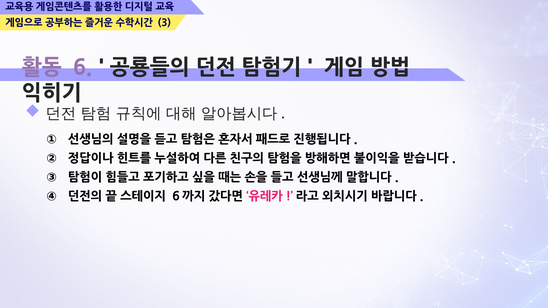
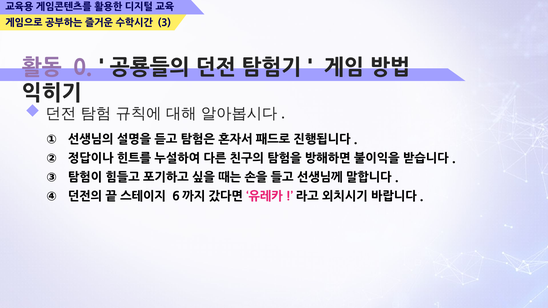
6: 6 -> 0 (83, 68)
